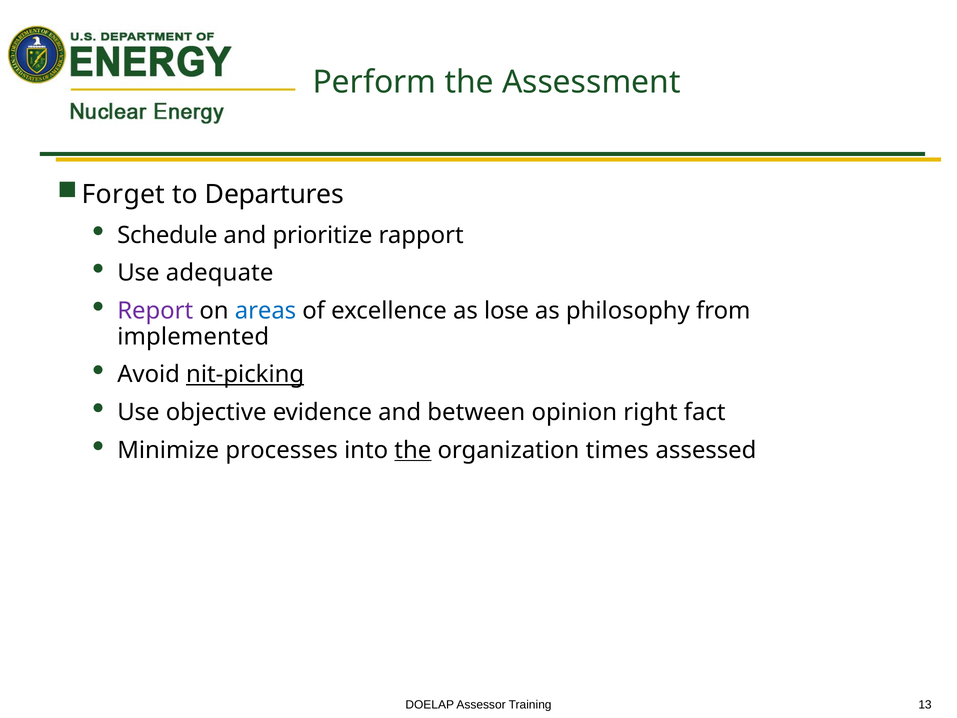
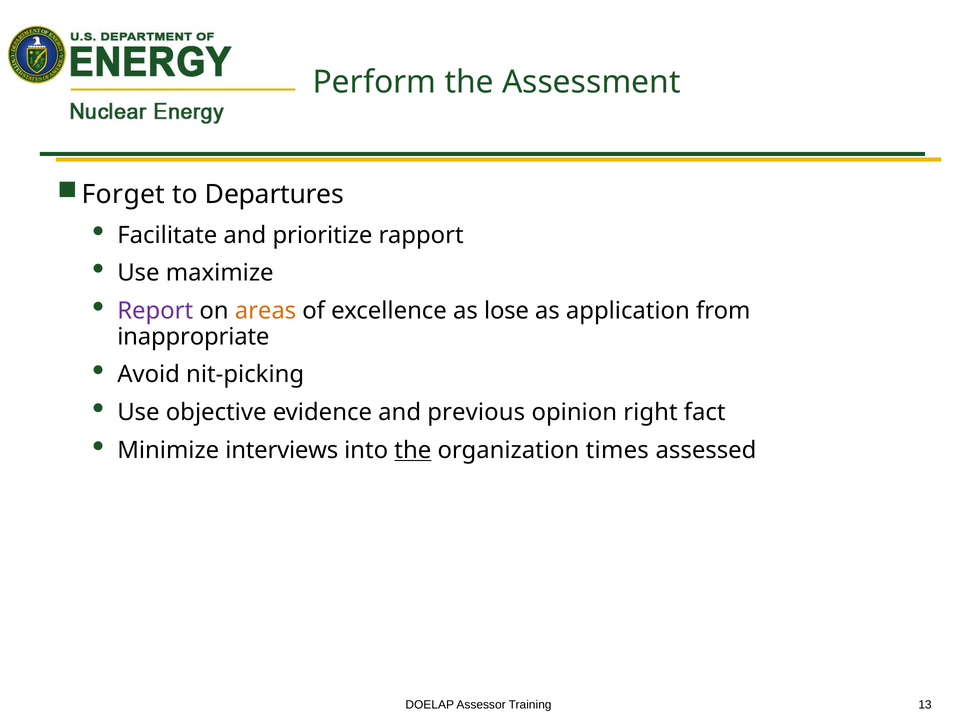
Schedule: Schedule -> Facilitate (167, 235)
adequate: adequate -> maximize (220, 273)
areas colour: blue -> orange (266, 311)
philosophy: philosophy -> application (628, 311)
implemented: implemented -> inappropriate (193, 337)
nit-picking underline: present -> none (245, 374)
between: between -> previous (476, 412)
processes: processes -> interviews (282, 450)
